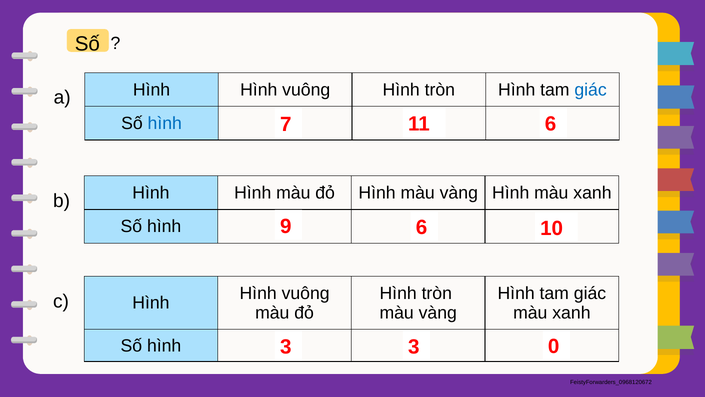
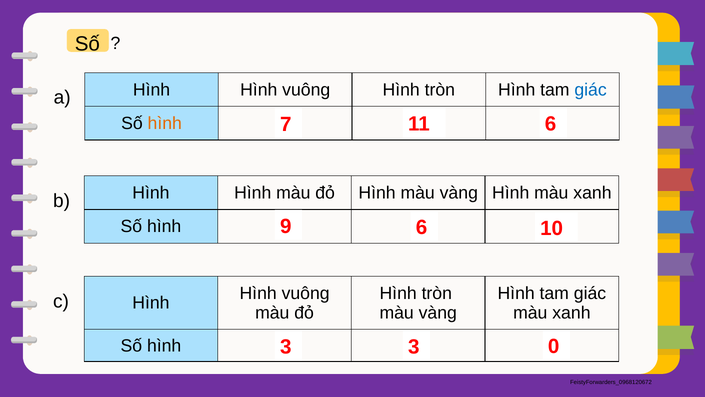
hình colour: blue -> orange (165, 123)
